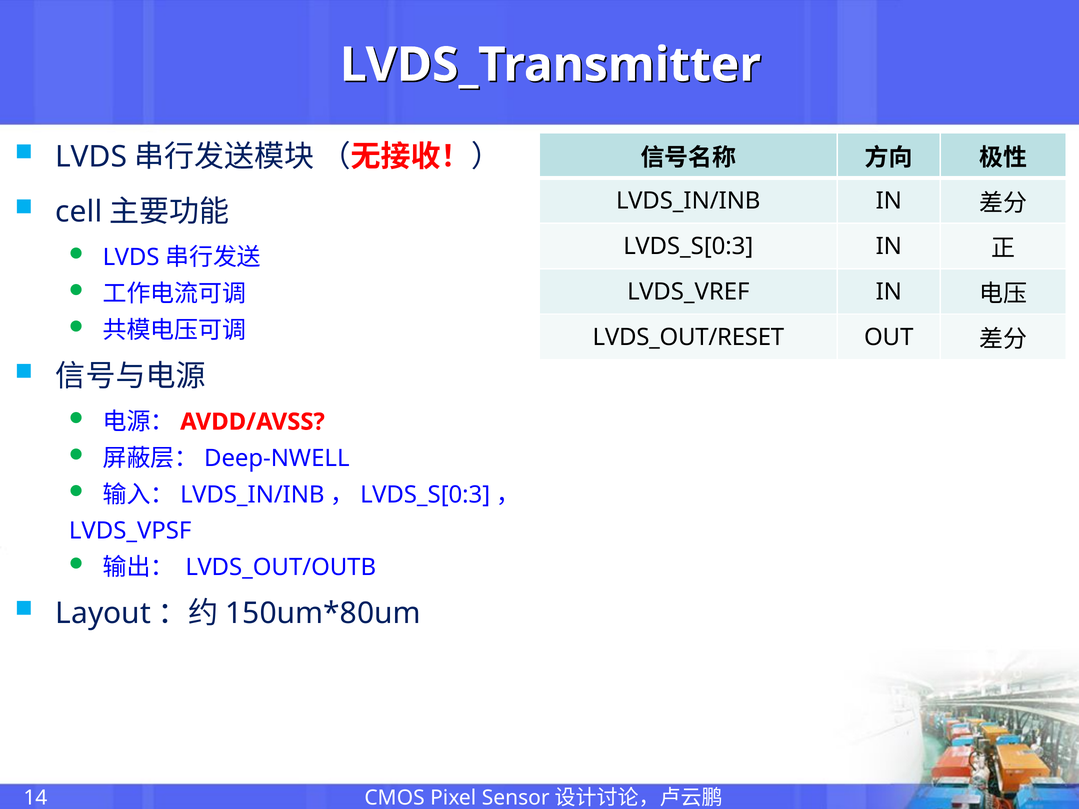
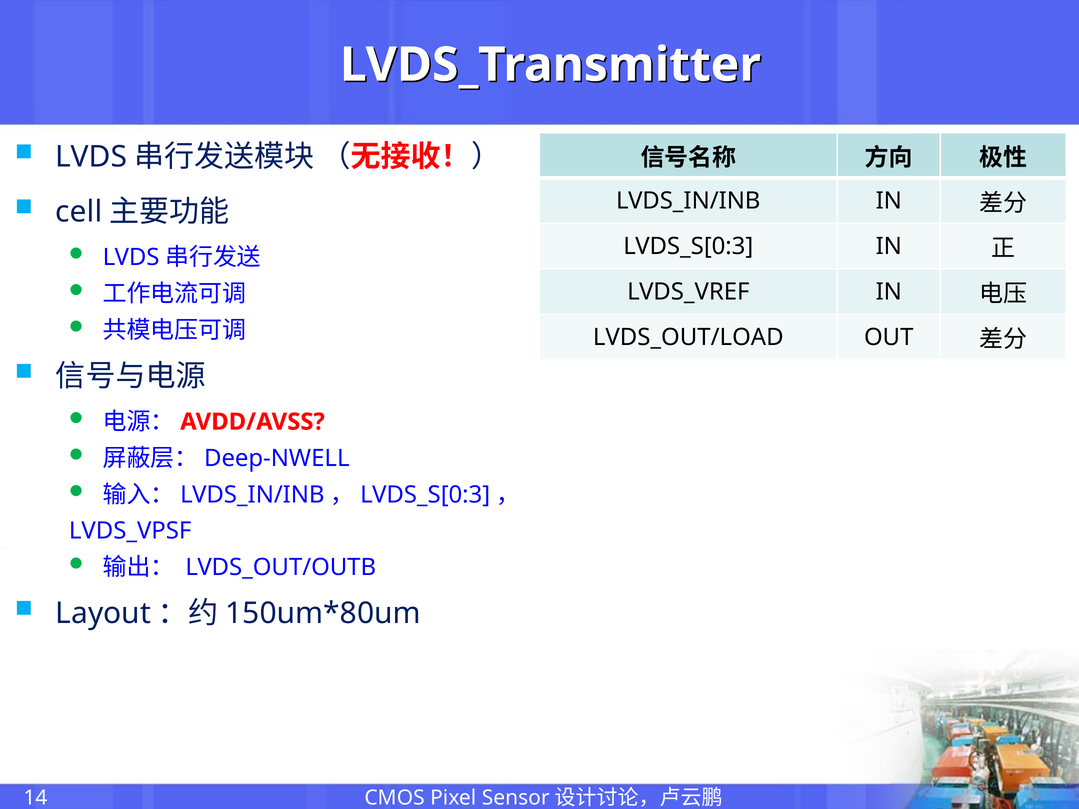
LVDS_OUT/RESET: LVDS_OUT/RESET -> LVDS_OUT/LOAD (688, 337)
